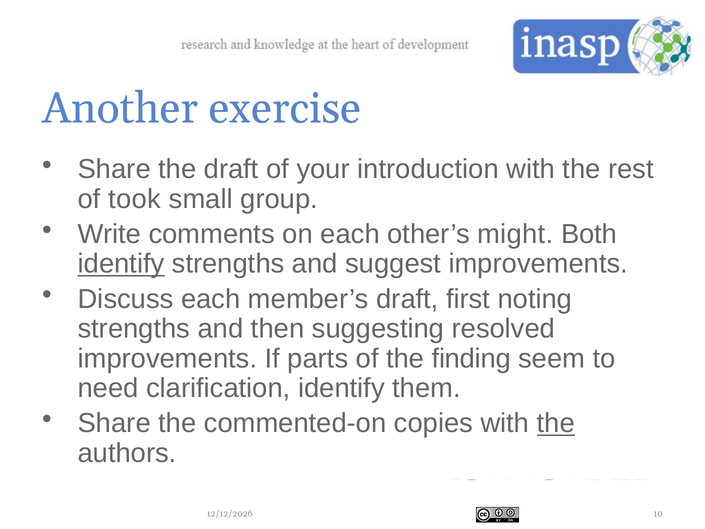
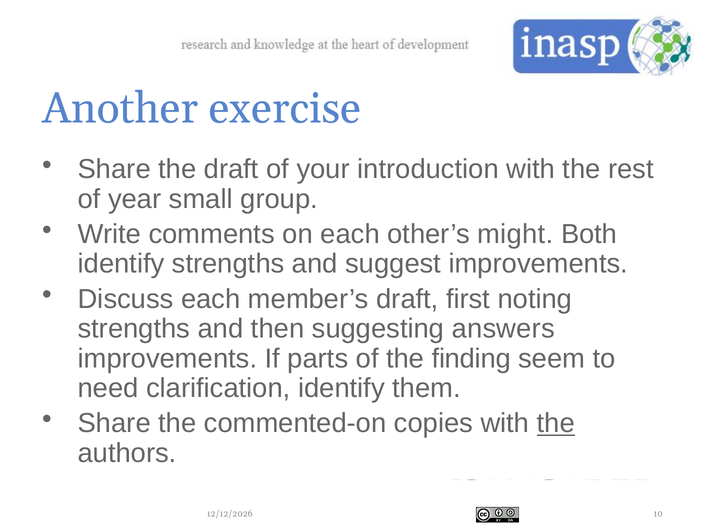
took: took -> year (135, 199)
identify underline: present -> none (121, 264)
resolved: resolved -> answers (503, 329)
